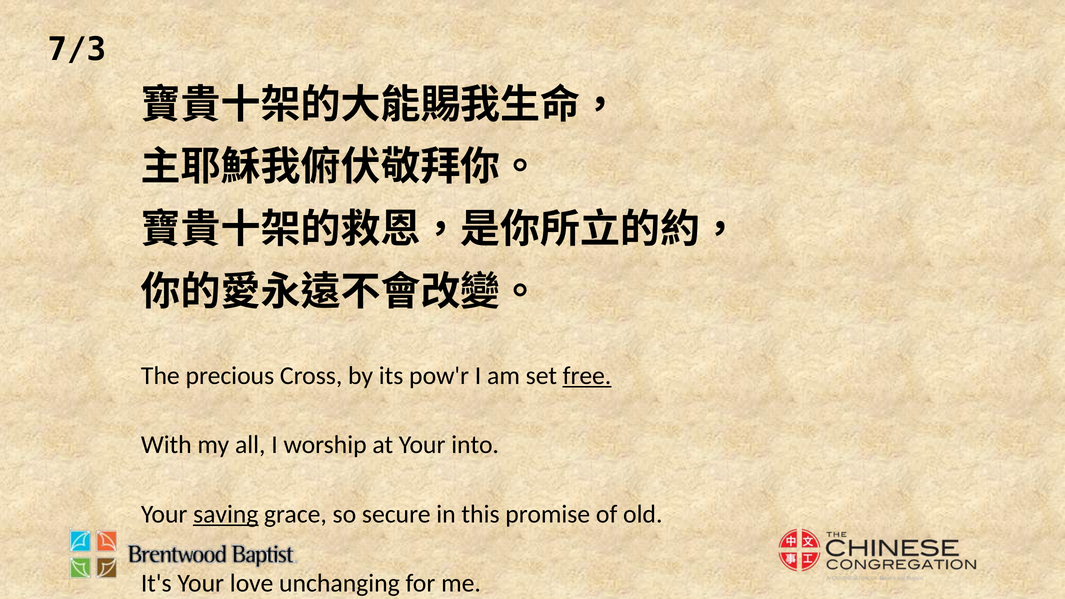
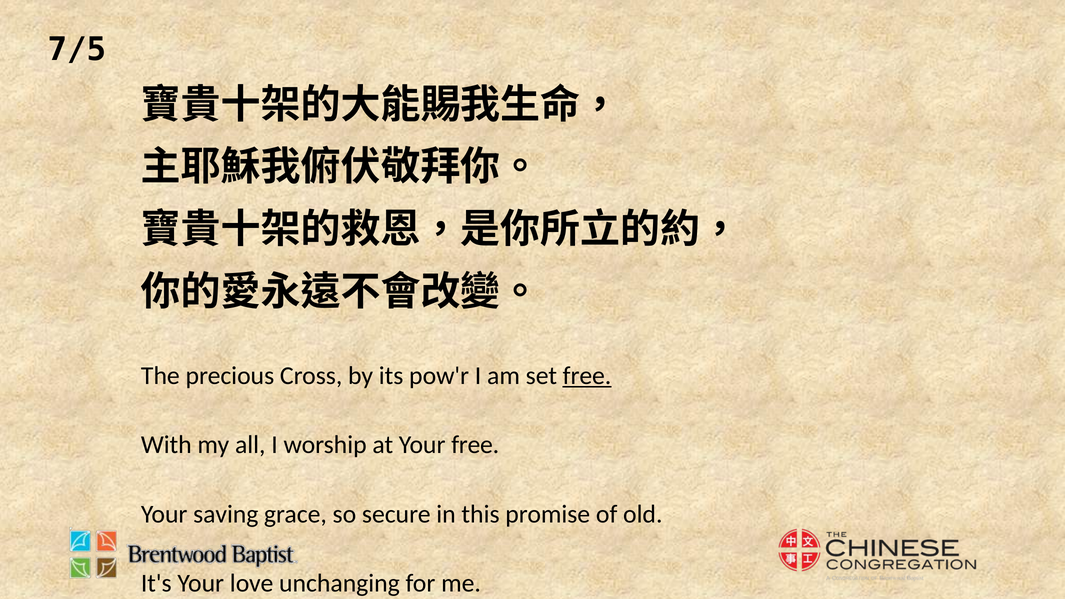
7/3: 7/3 -> 7/5 (77, 50)
Your into: into -> free (475, 445)
saving underline: present -> none (226, 514)
